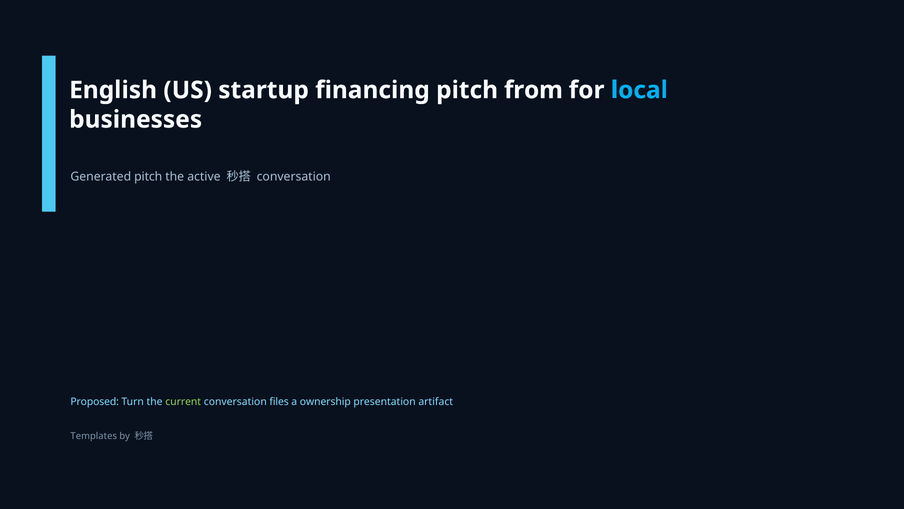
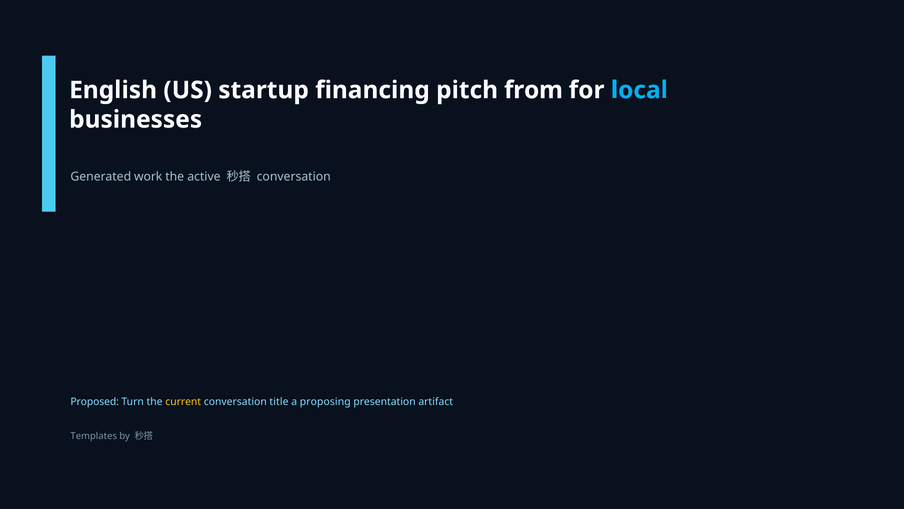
Generated pitch: pitch -> work (148, 176)
current colour: light green -> yellow (183, 401)
files: files -> title (279, 401)
ownership: ownership -> proposing (325, 401)
